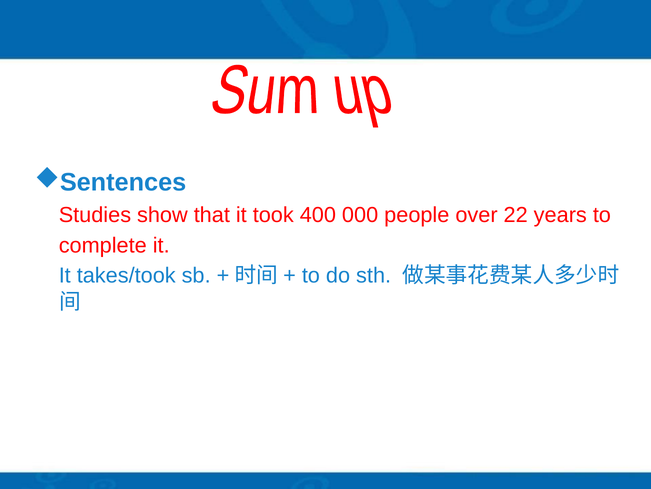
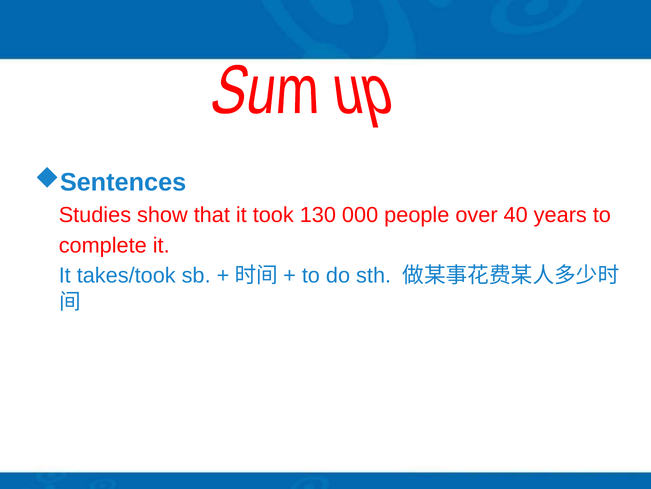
400: 400 -> 130 (318, 215)
22: 22 -> 40 (516, 215)
